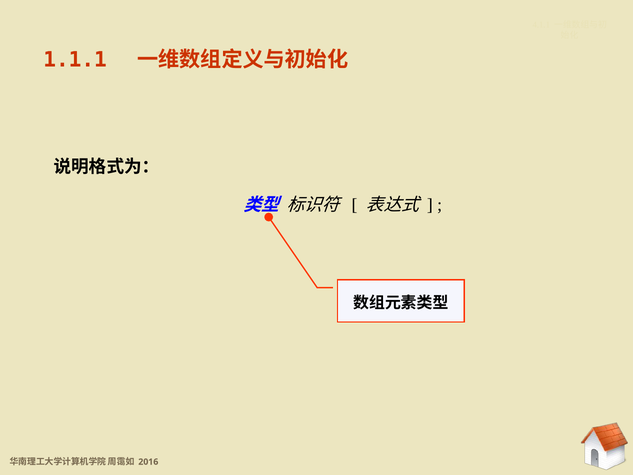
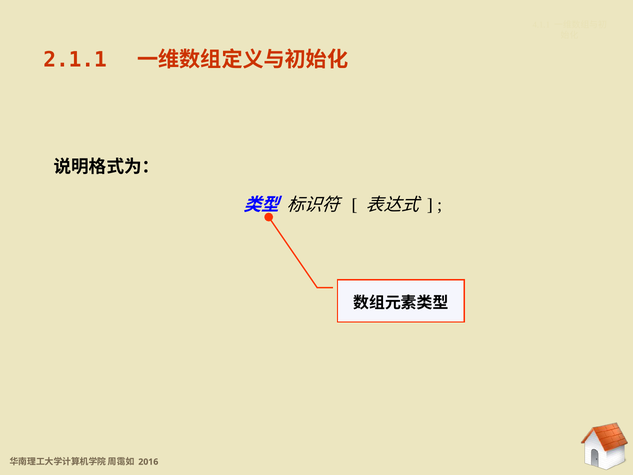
1.1.1: 1.1.1 -> 2.1.1 (75, 59)
